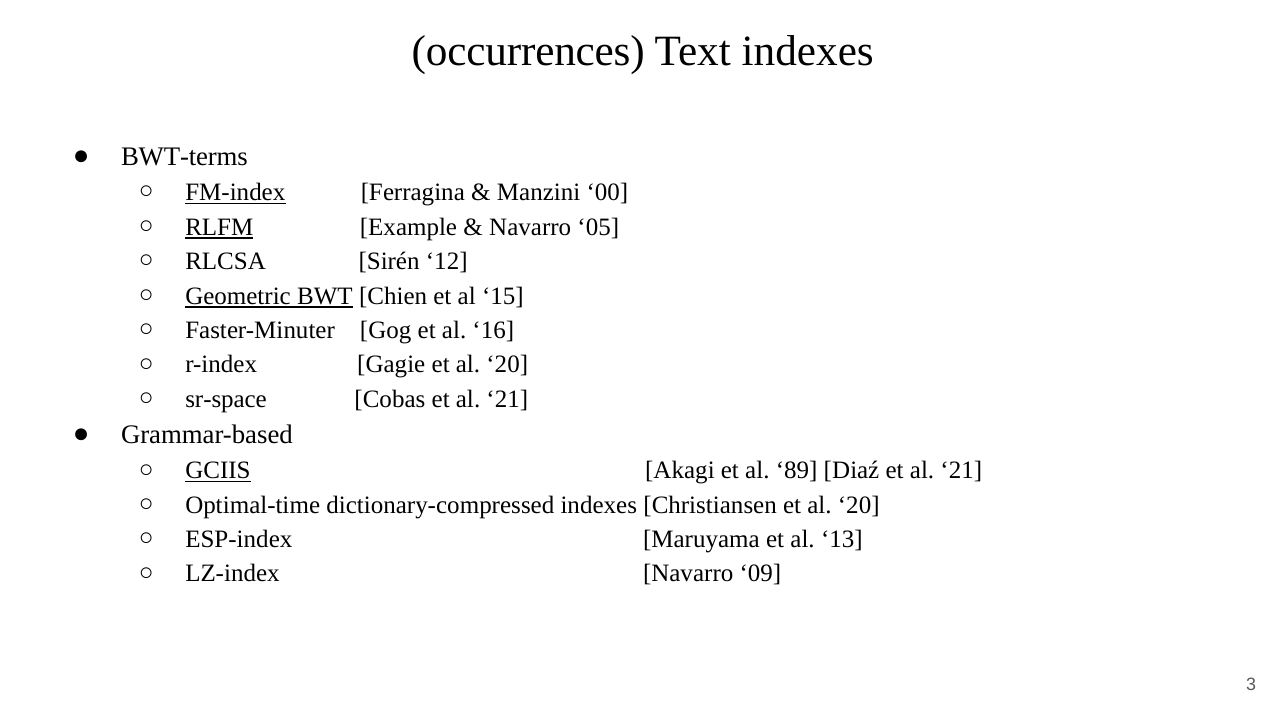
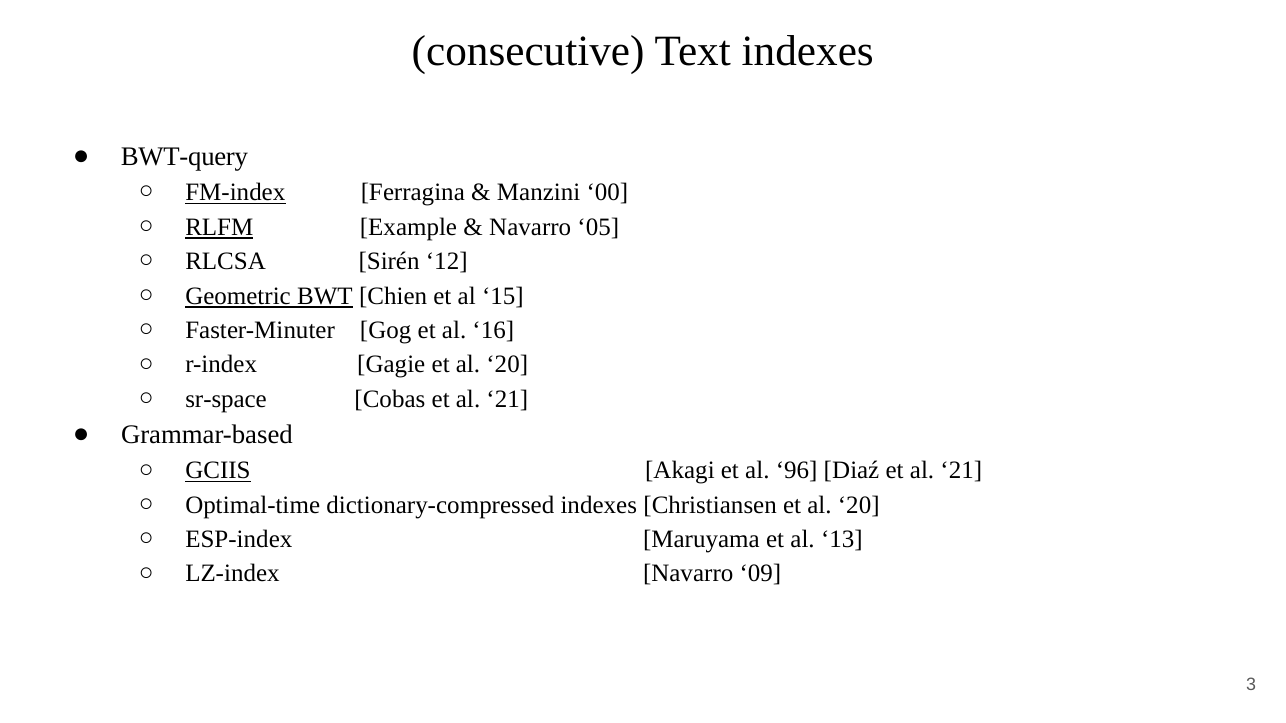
occurrences: occurrences -> consecutive (528, 51)
BWT-terms: BWT-terms -> BWT-query (184, 157)
89: 89 -> 96 (797, 471)
